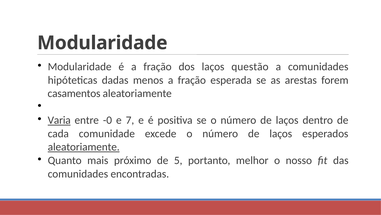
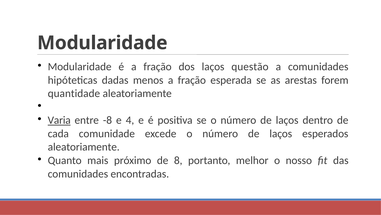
casamentos: casamentos -> quantidade (74, 93)
-0: -0 -> -8 (107, 120)
7: 7 -> 4 (130, 120)
aleatoriamente underline: present -> none (84, 147)
5: 5 -> 8 (178, 160)
